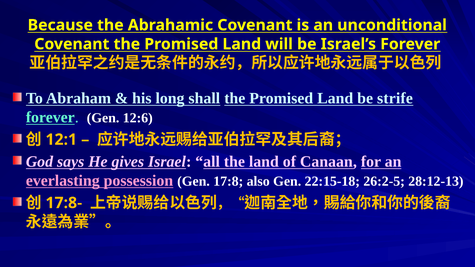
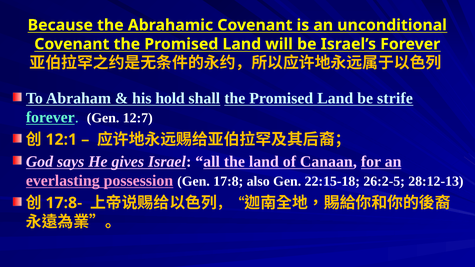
long: long -> hold (170, 98)
12:6: 12:6 -> 12:7 (138, 118)
